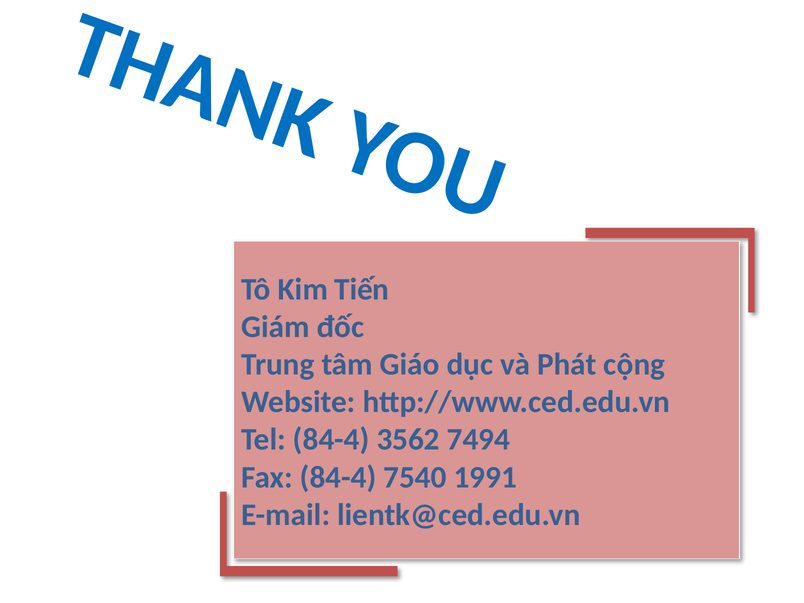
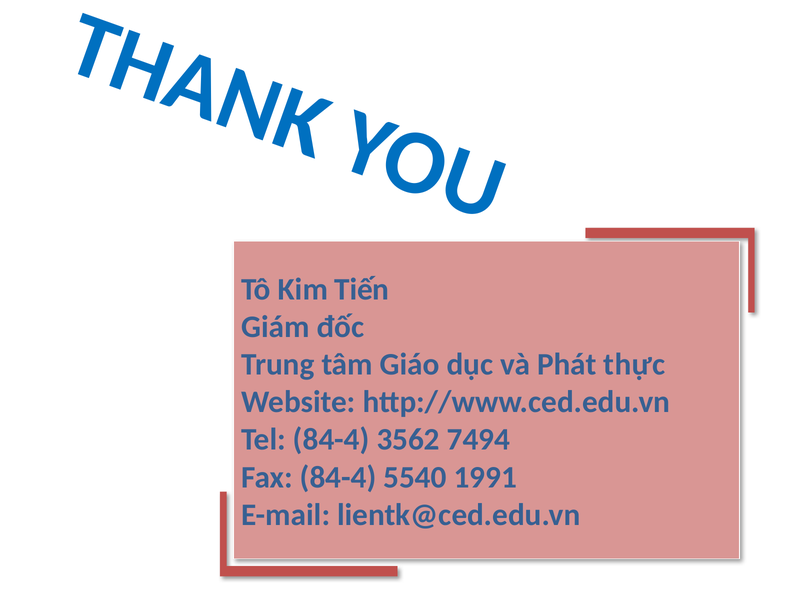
cộng: cộng -> thực (634, 365)
7540: 7540 -> 5540 (415, 477)
